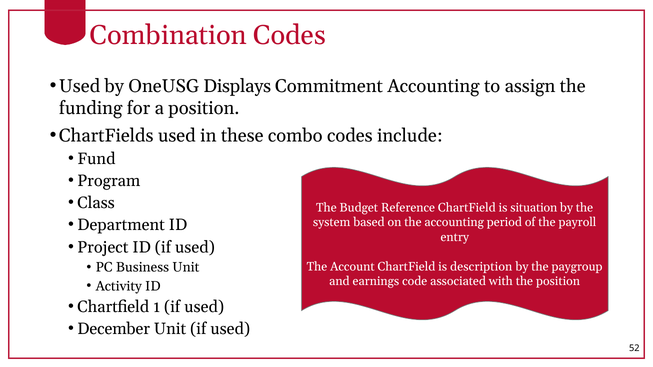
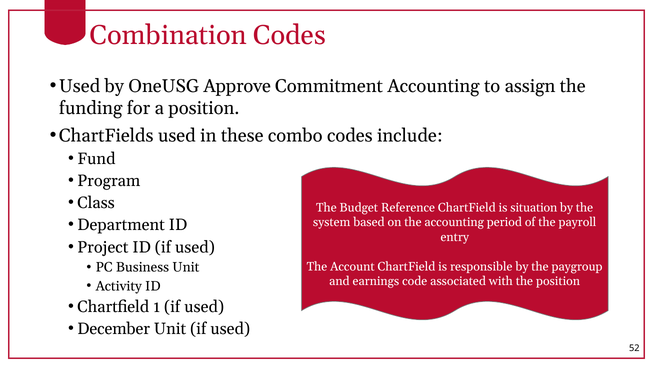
Displays: Displays -> Approve (237, 86)
description: description -> responsible (481, 267)
